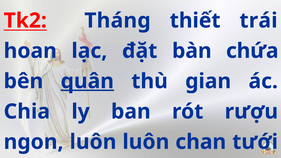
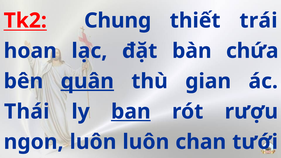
Tháng: Tháng -> Chung (118, 21)
Chia: Chia -> Thái (27, 112)
ban underline: none -> present (131, 112)
